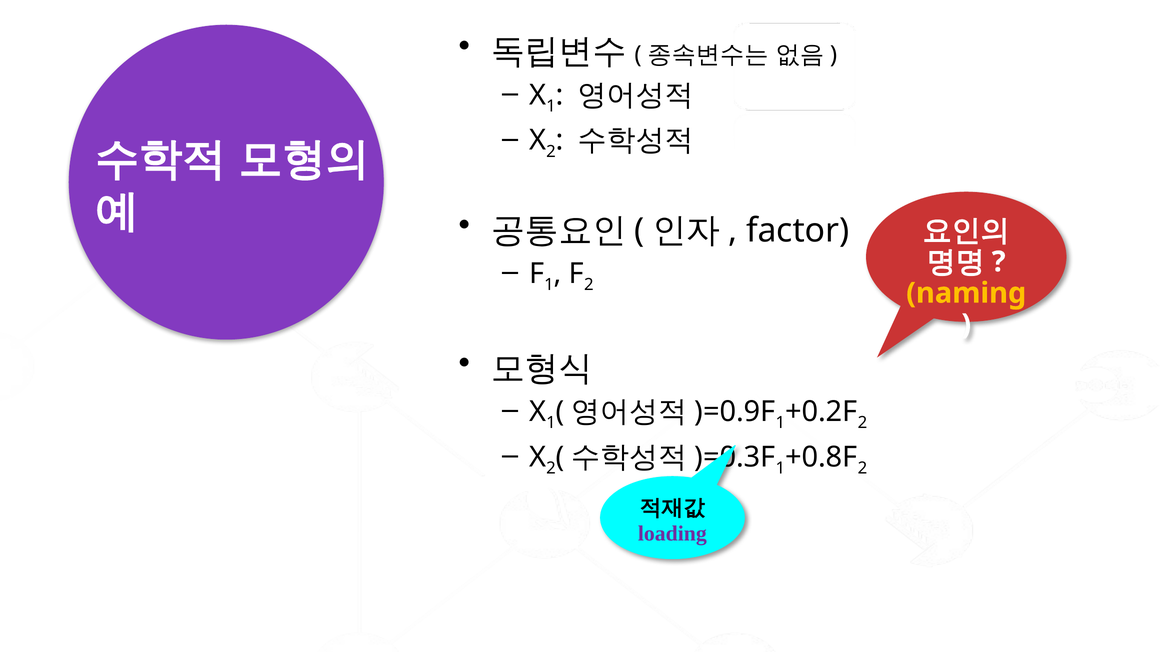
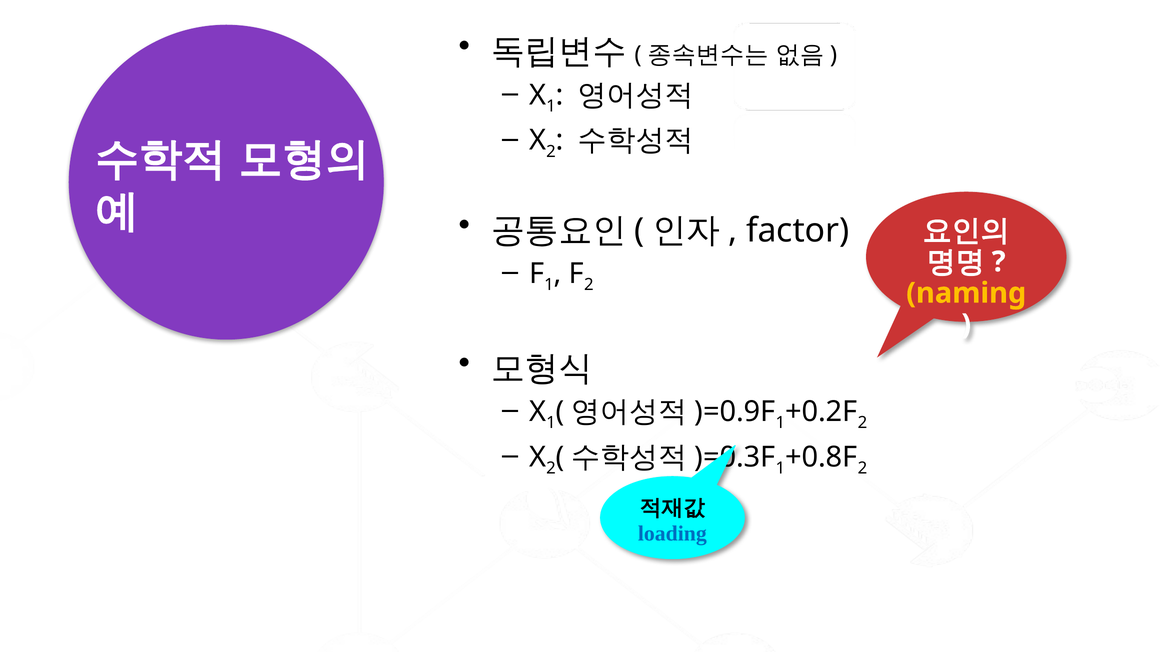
loading colour: purple -> blue (672, 534)
